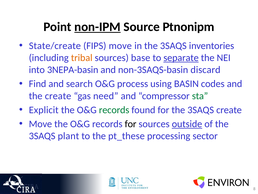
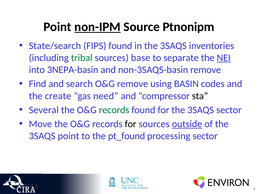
State/create: State/create -> State/search (55, 46)
FIPS move: move -> found (120, 46)
tribal colour: orange -> green (82, 58)
separate underline: present -> none (181, 58)
NEI underline: none -> present (224, 58)
non-3SAQS-basin discard: discard -> remove (206, 70)
O&G process: process -> remove (133, 84)
sta colour: green -> black (200, 96)
Explicit: Explicit -> Several (44, 110)
3SAQS create: create -> sector (229, 110)
3SAQS plant: plant -> point (68, 136)
pt_these: pt_these -> pt_found (127, 136)
